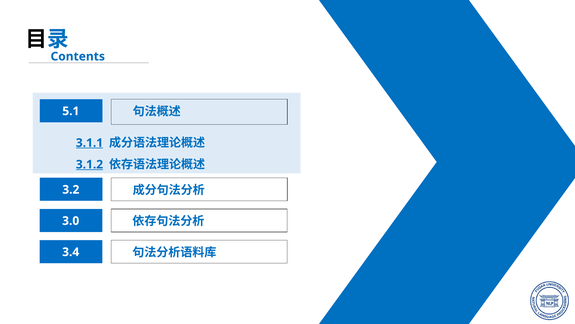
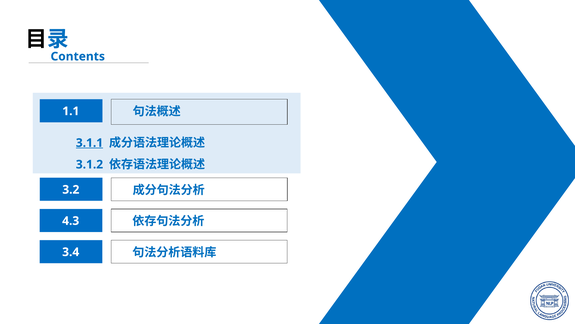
5.1: 5.1 -> 1.1 (71, 111)
3.1.2 underline: present -> none (89, 164)
3.0: 3.0 -> 4.3 (71, 221)
